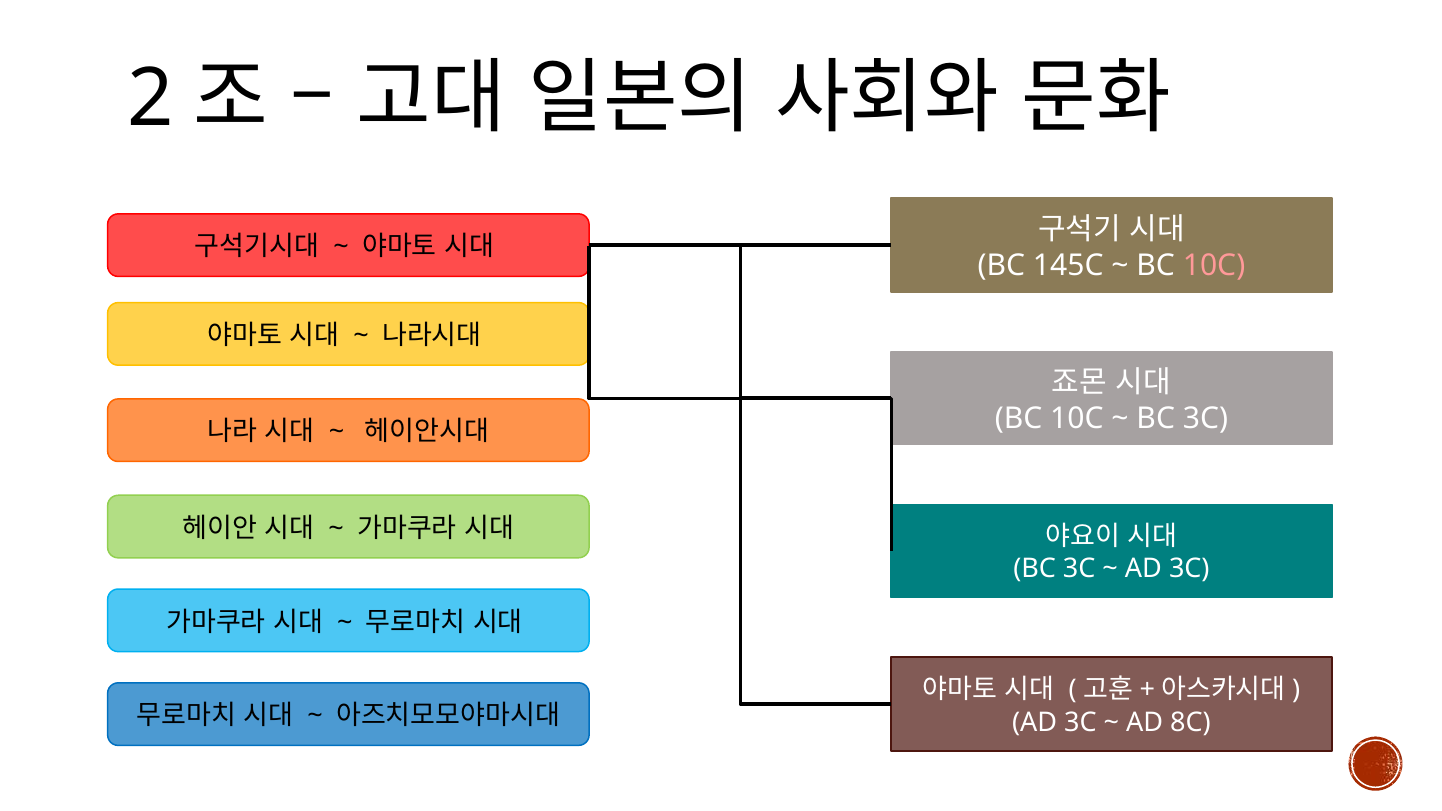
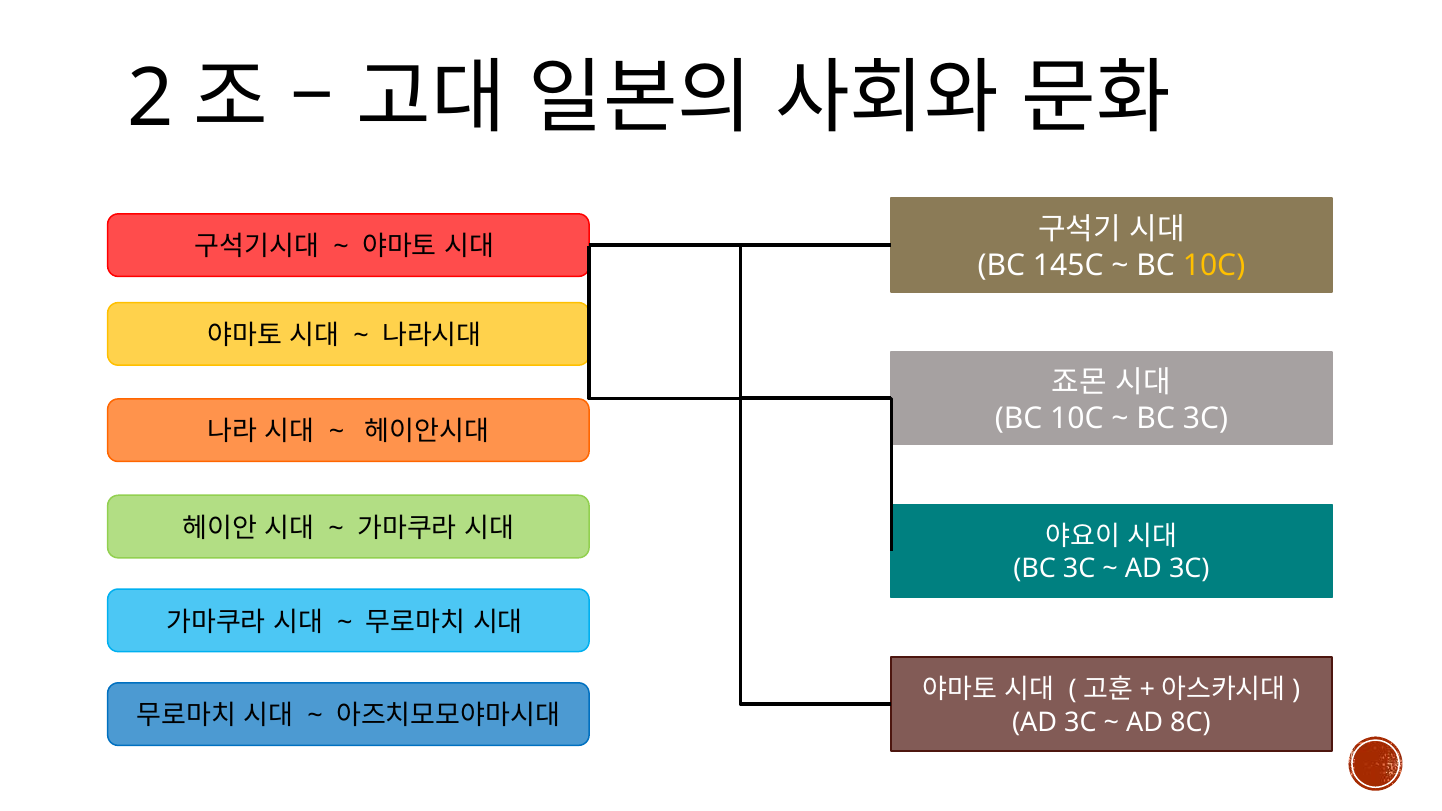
10C colour: pink -> yellow (1214, 265)
